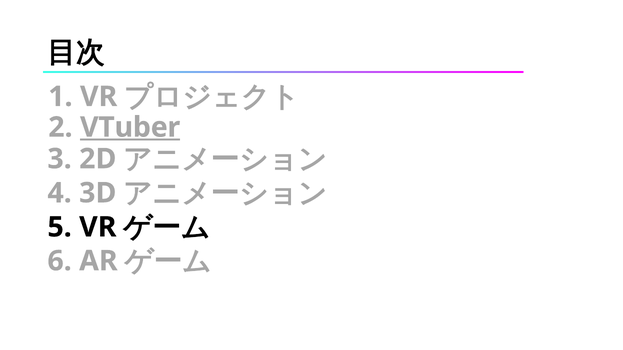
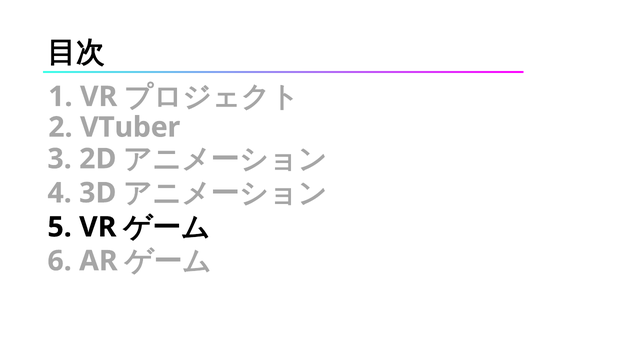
VTuber underline: present -> none (130, 127)
